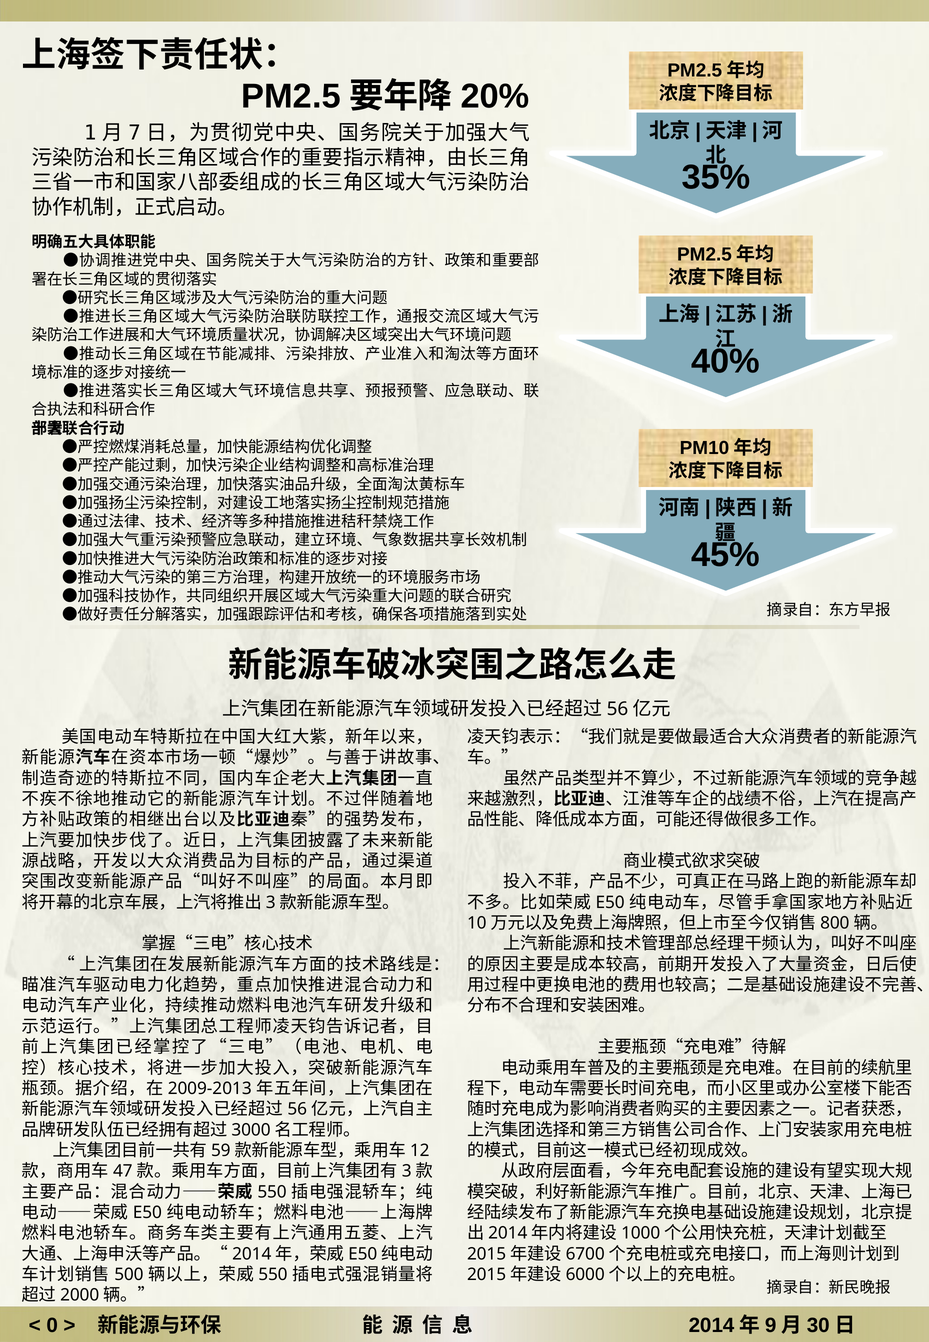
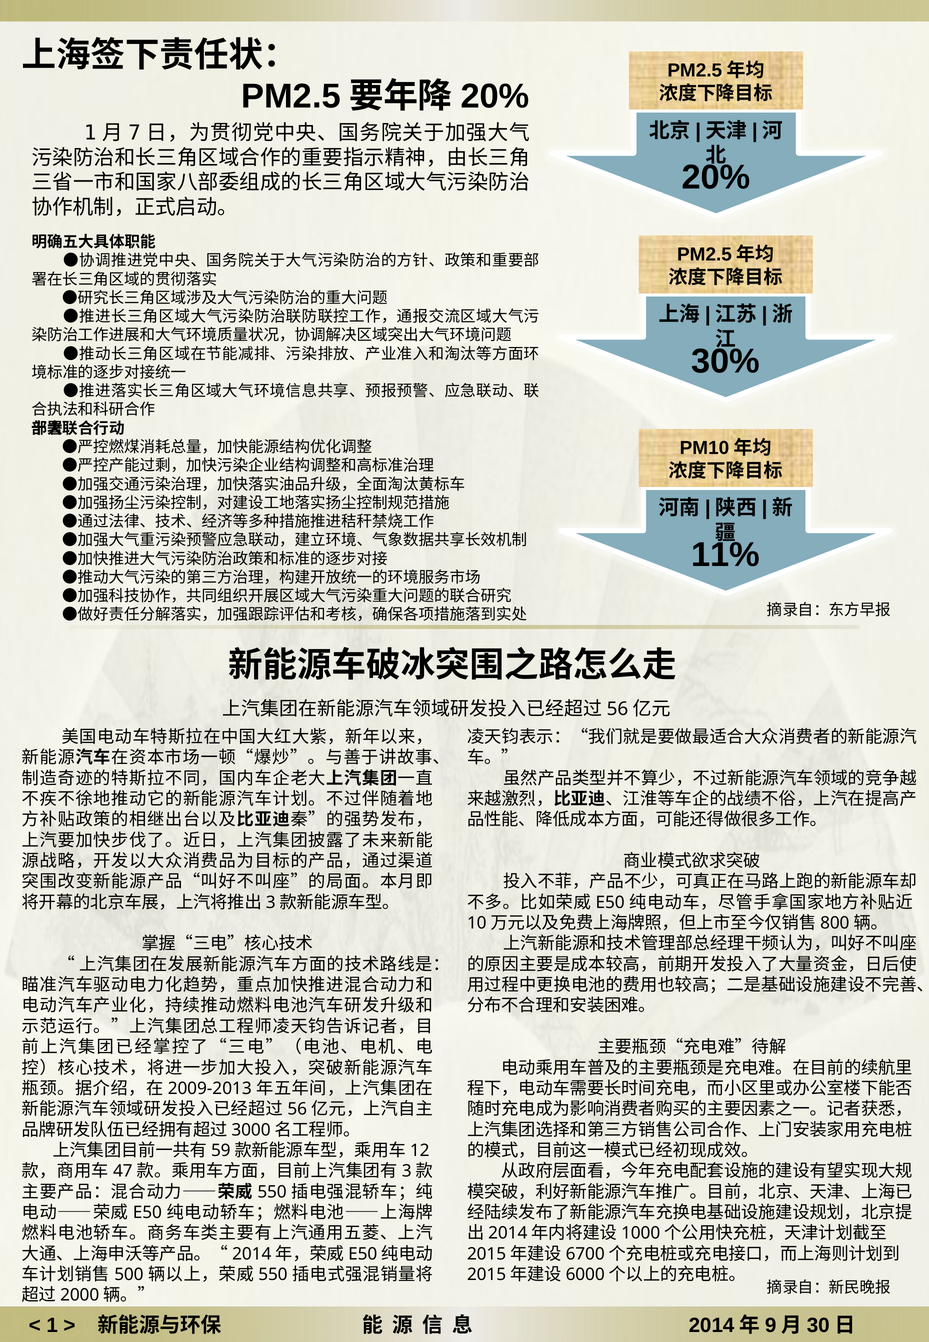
35%: 35% -> 20% (716, 178)
40%: 40% -> 30% (726, 361)
45%: 45% -> 11% (726, 555)
0: 0 -> 1 (52, 1326)
